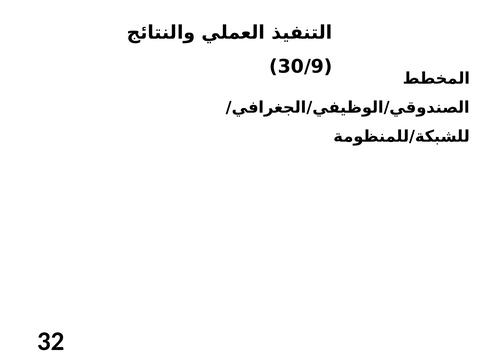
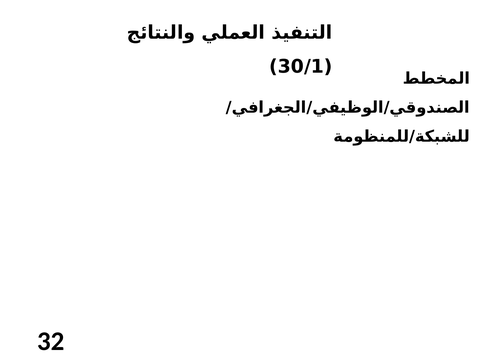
30/9: 30/9 -> 30/1 (301, 67)
